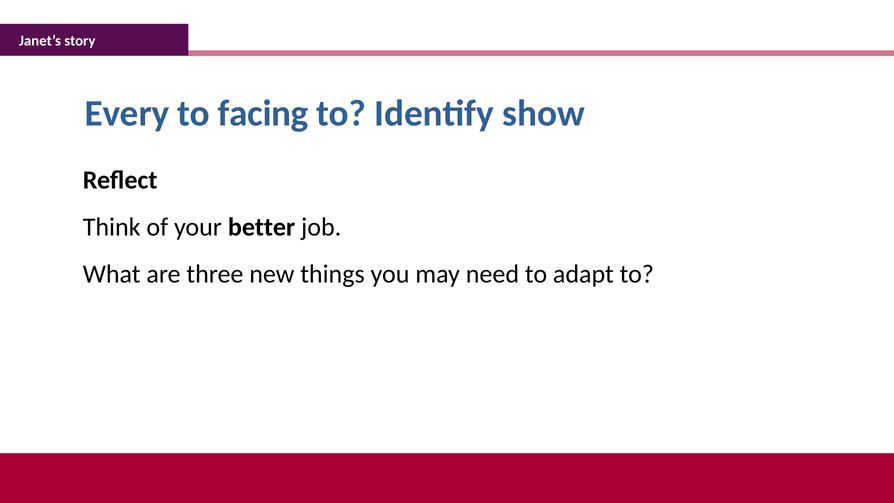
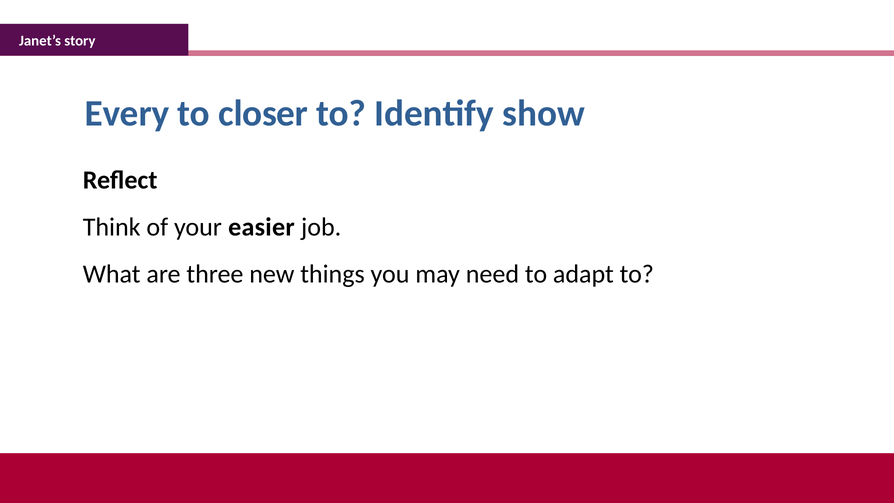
facing: facing -> closer (263, 113)
better: better -> easier (261, 227)
